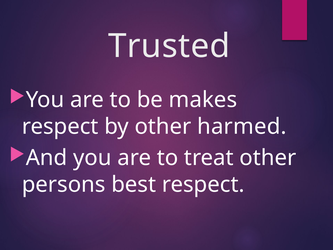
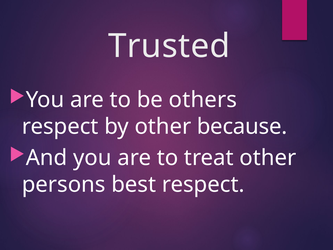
makes: makes -> others (203, 100)
harmed: harmed -> because (242, 126)
